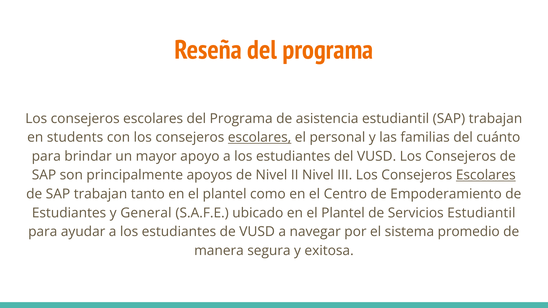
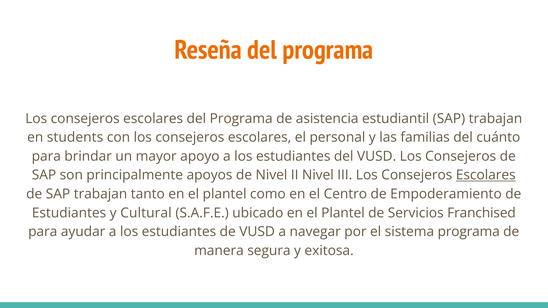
escolares underline: present -> none (260, 137)
General: General -> Cultural (146, 213)
Servicios Estudiantil: Estudiantil -> Franchised (482, 213)
sistema promedio: promedio -> programa (469, 232)
